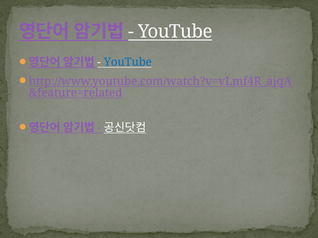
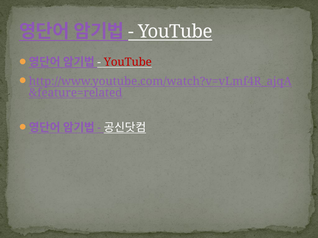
YouTube colour: blue -> red (128, 62)
